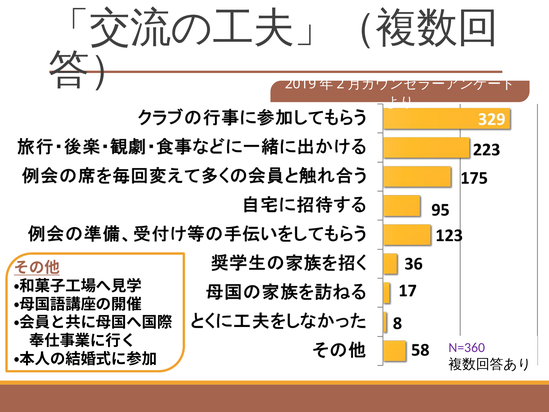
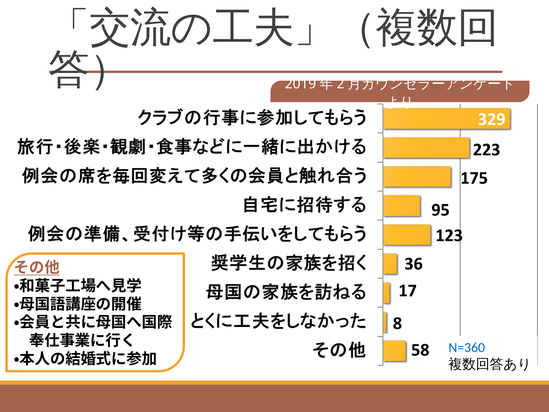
N=360 colour: purple -> blue (467, 347)
